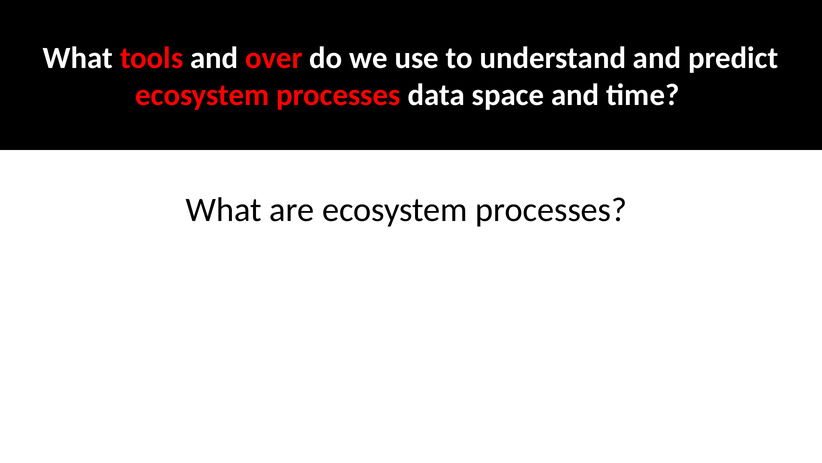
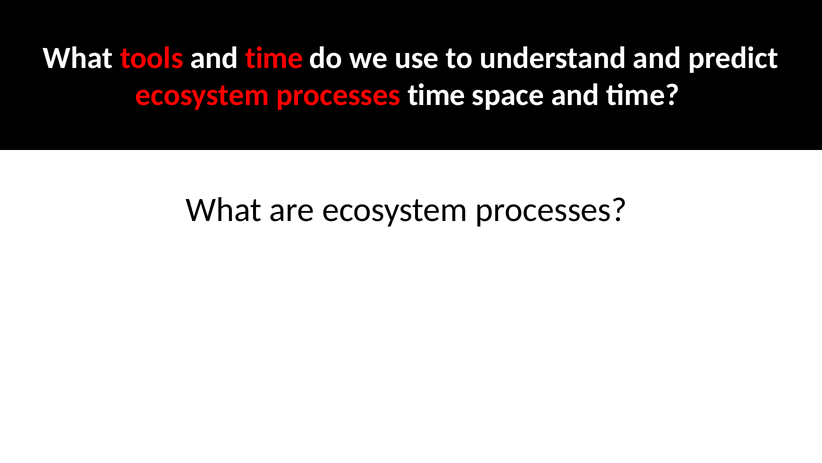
tools and over: over -> time (274, 58)
processes data: data -> time (436, 95)
